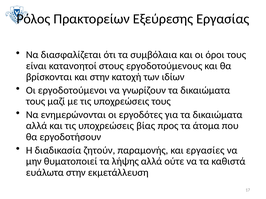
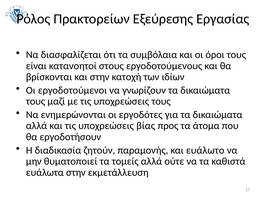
εργασίες: εργασίες -> ευάλωτο (205, 151)
λήψης: λήψης -> τομείς (125, 162)
